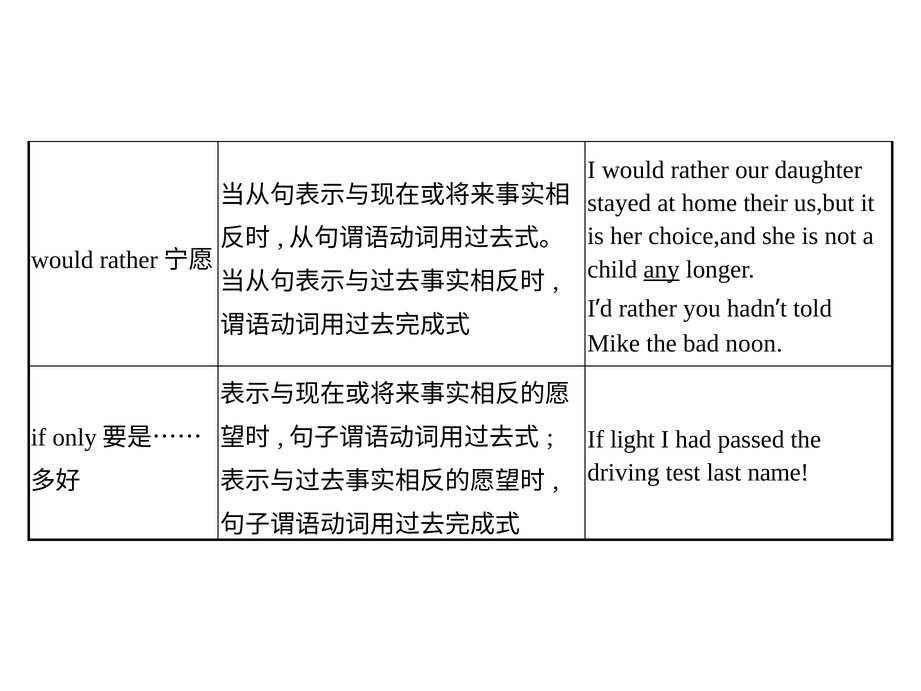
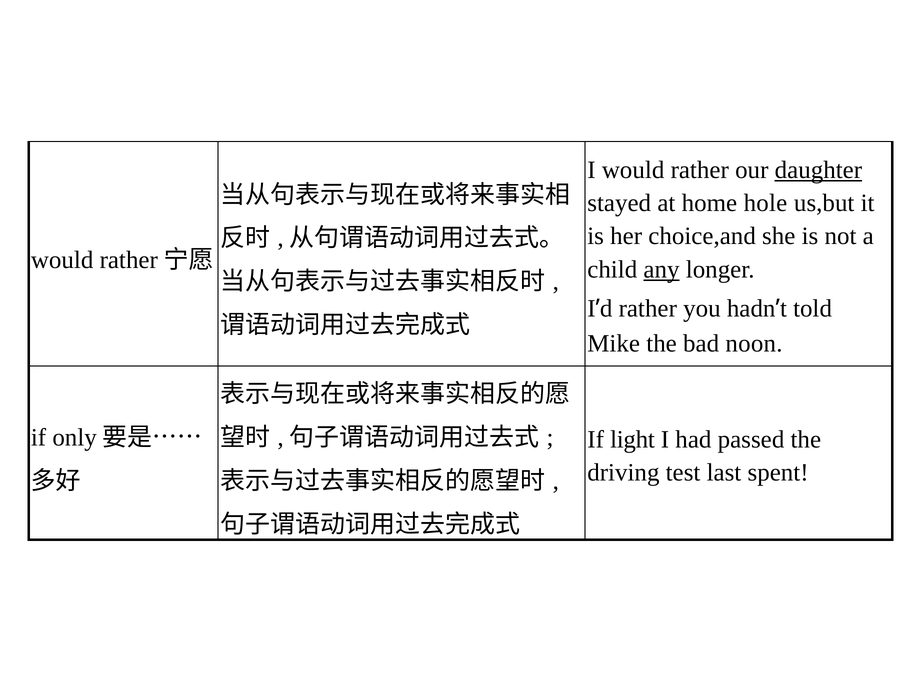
daughter underline: none -> present (818, 170)
their: their -> hole (765, 203)
name: name -> spent (778, 472)
